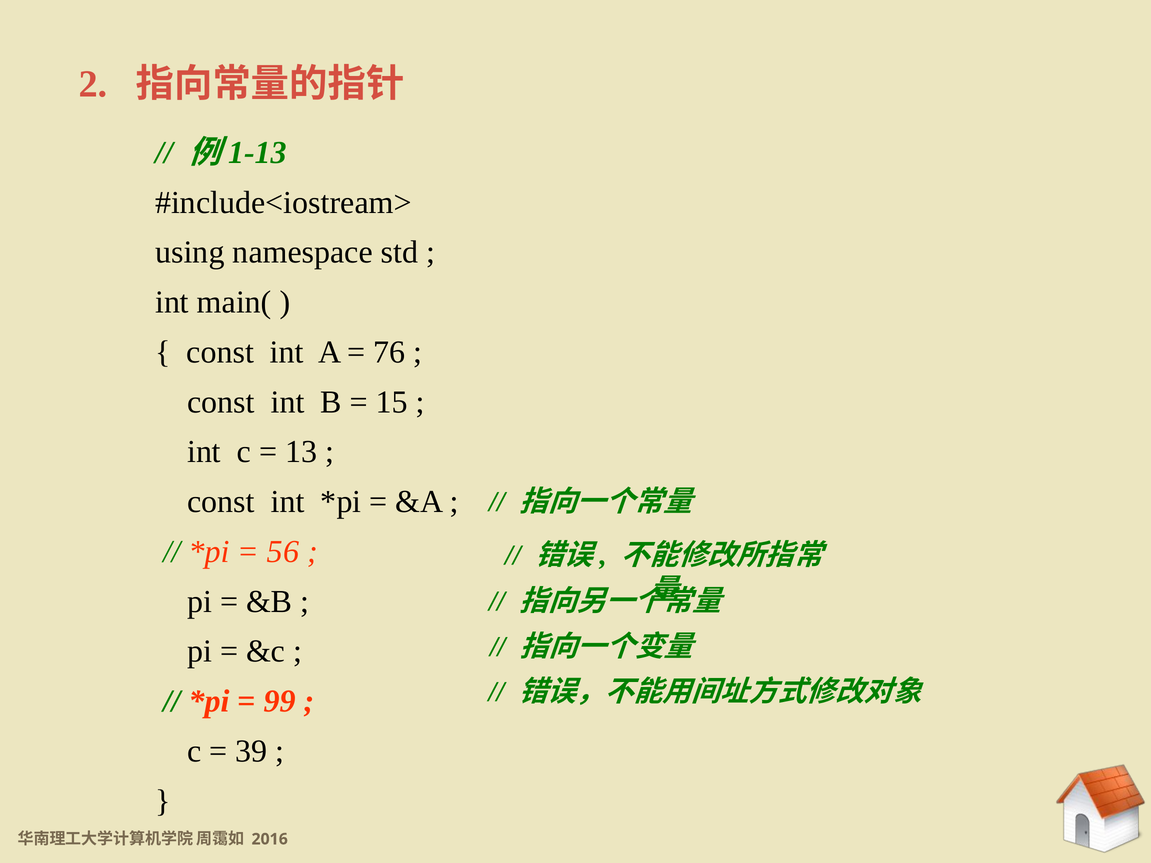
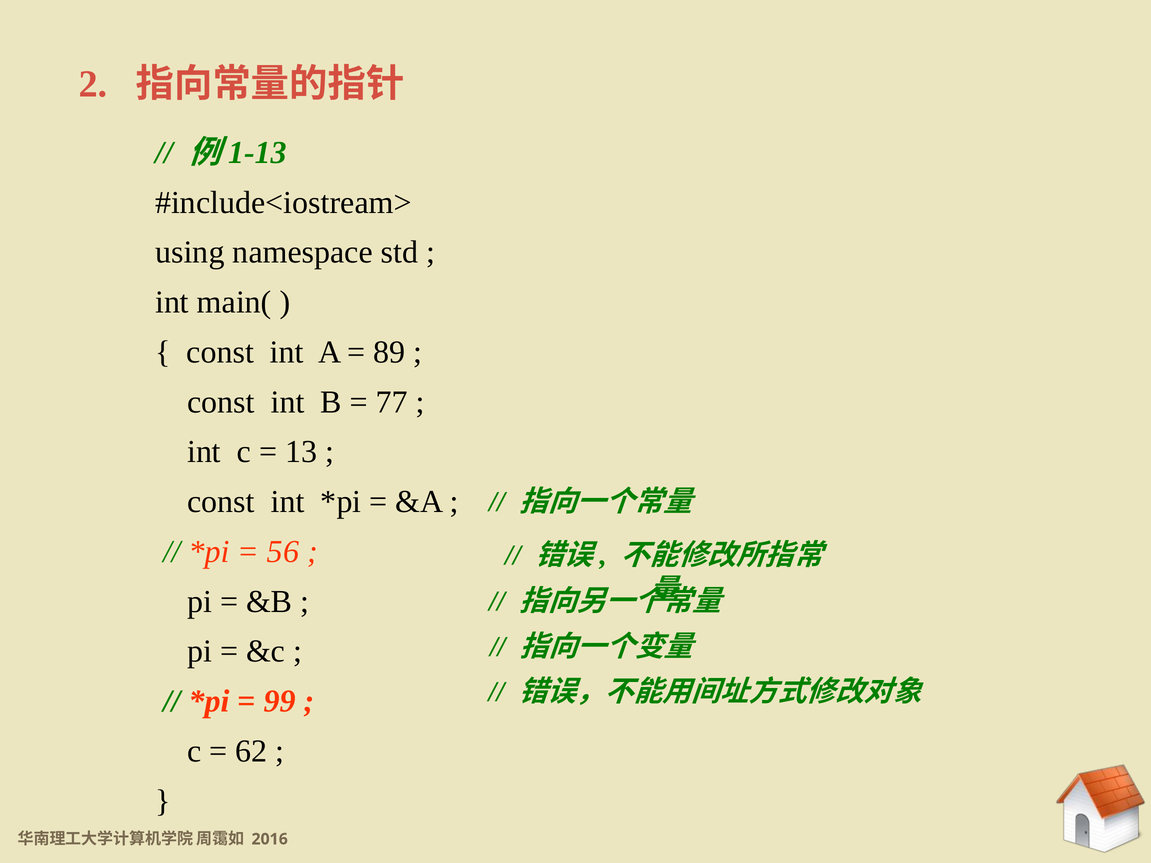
76: 76 -> 89 (389, 352)
15: 15 -> 77 (392, 402)
39: 39 -> 62 (251, 751)
